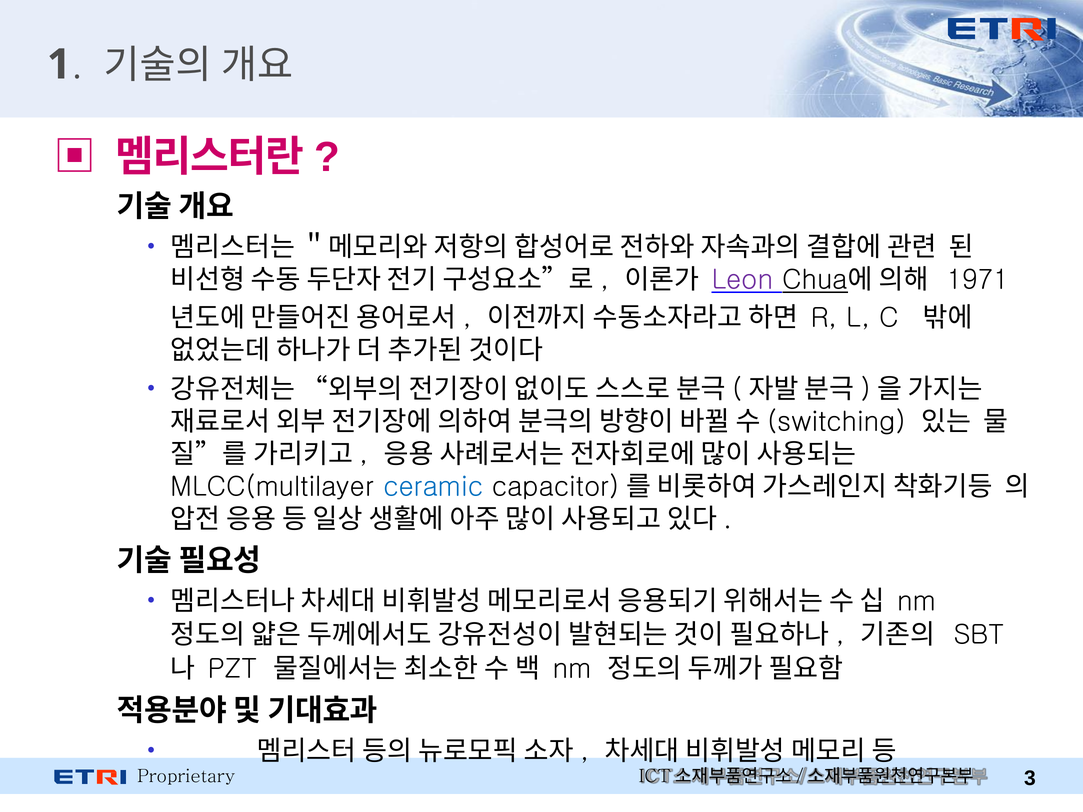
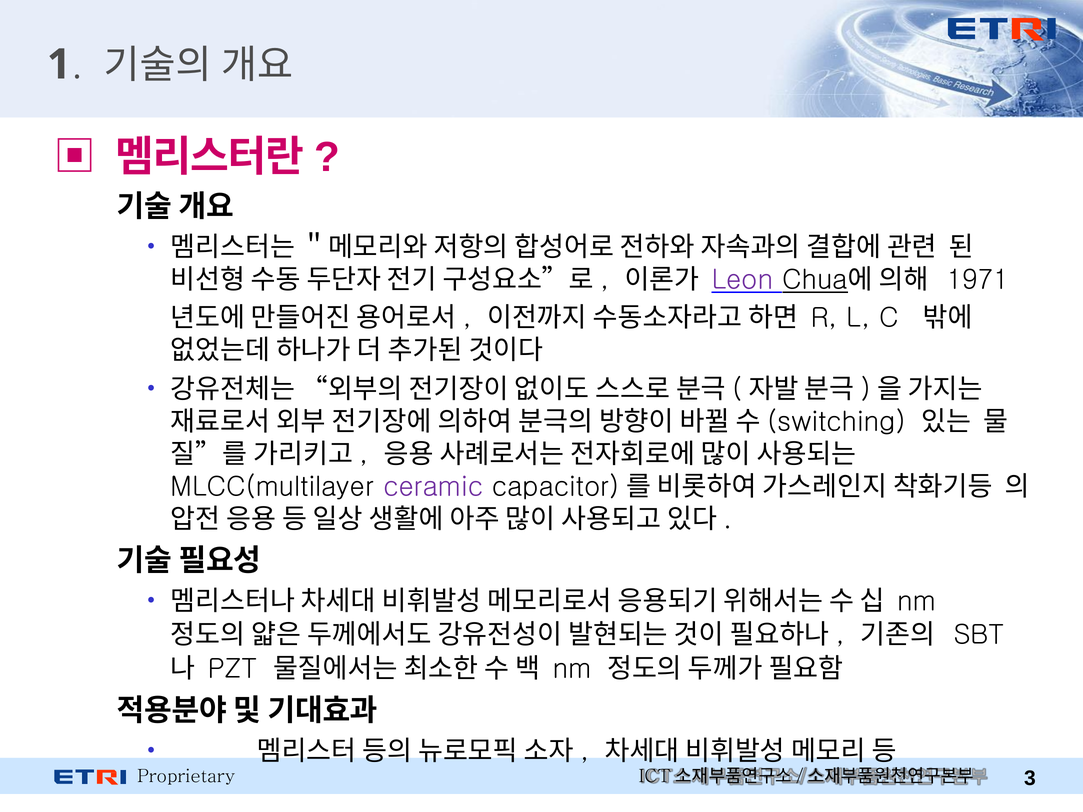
ceramic colour: blue -> purple (433, 487)
